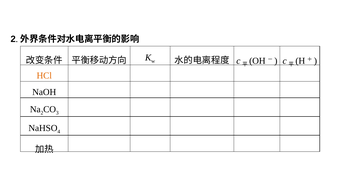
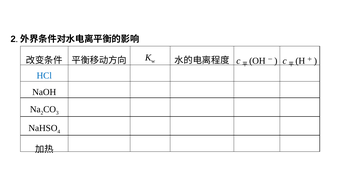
HCl colour: orange -> blue (44, 76)
